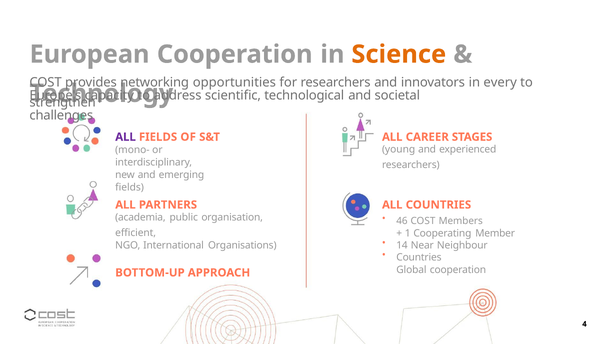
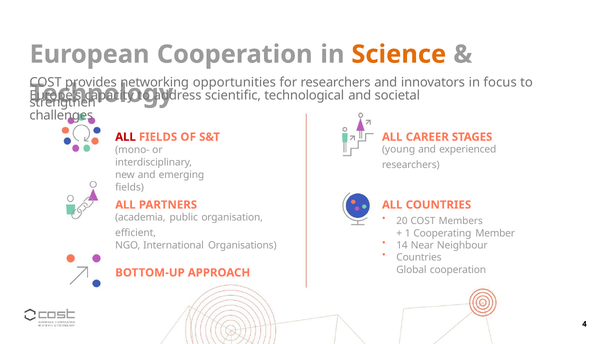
every: every -> focus (500, 82)
ALL colour: purple -> red (126, 137)
46: 46 -> 20 (402, 221)
